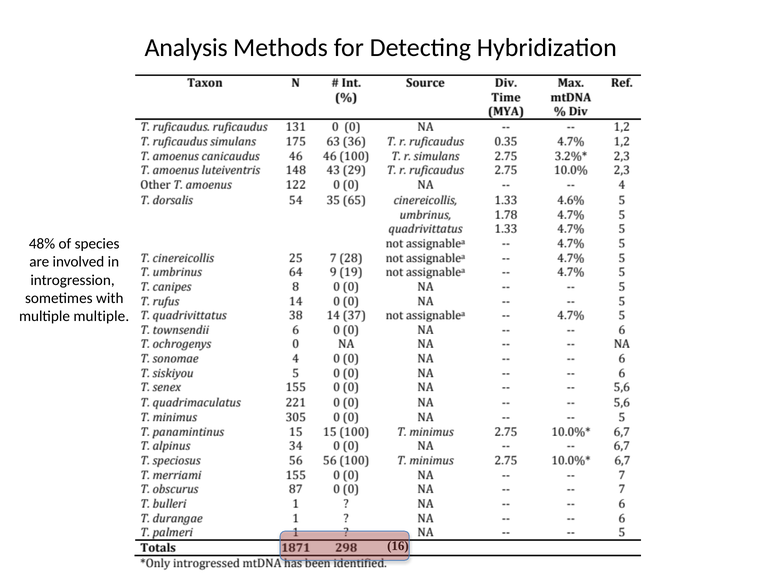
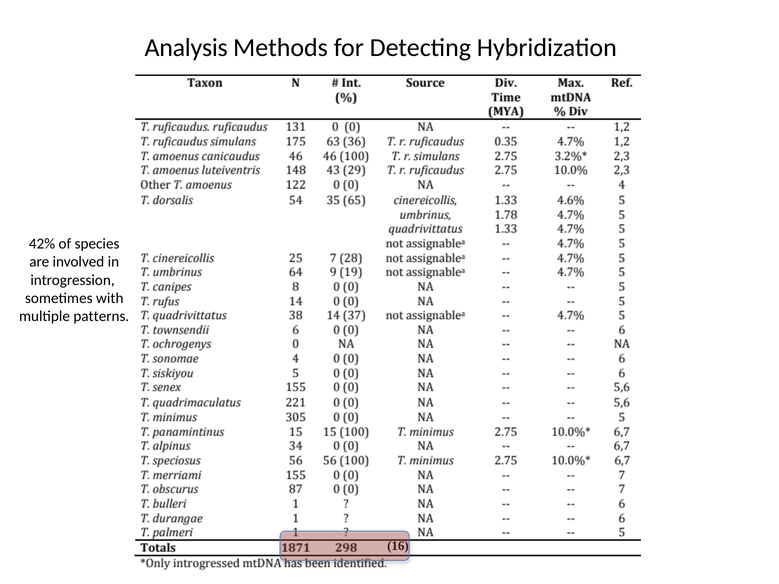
48%: 48% -> 42% (42, 244)
multiple multiple: multiple -> patterns (101, 317)
